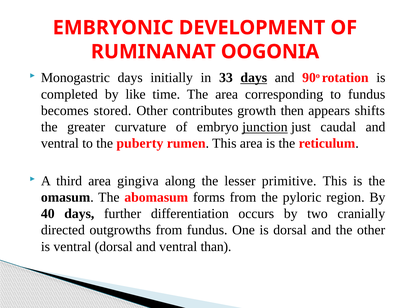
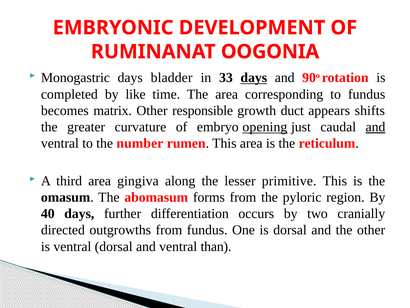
initially: initially -> bladder (172, 78)
stored: stored -> matrix (113, 110)
contributes: contributes -> responsible (203, 110)
then: then -> duct (292, 110)
junction: junction -> opening (265, 127)
and underline: none -> present (376, 127)
puberty: puberty -> number (140, 143)
